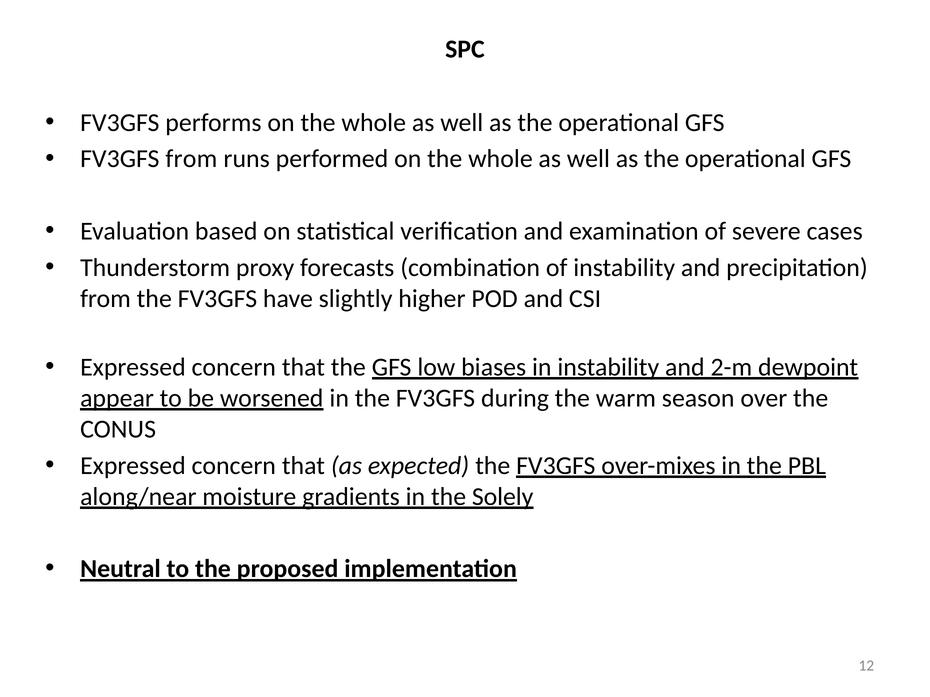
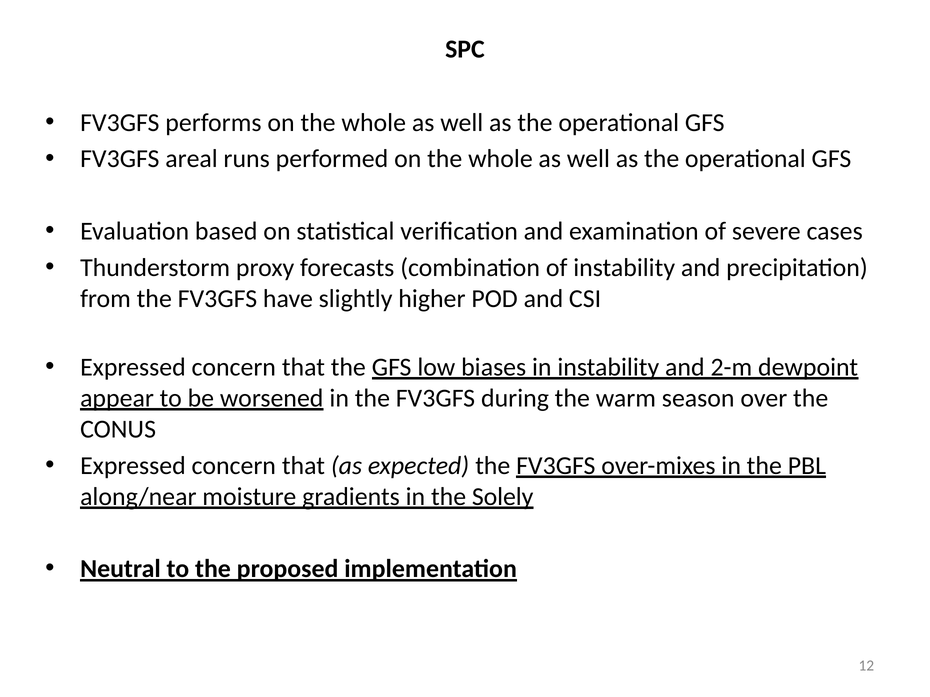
FV3GFS from: from -> areal (192, 159)
